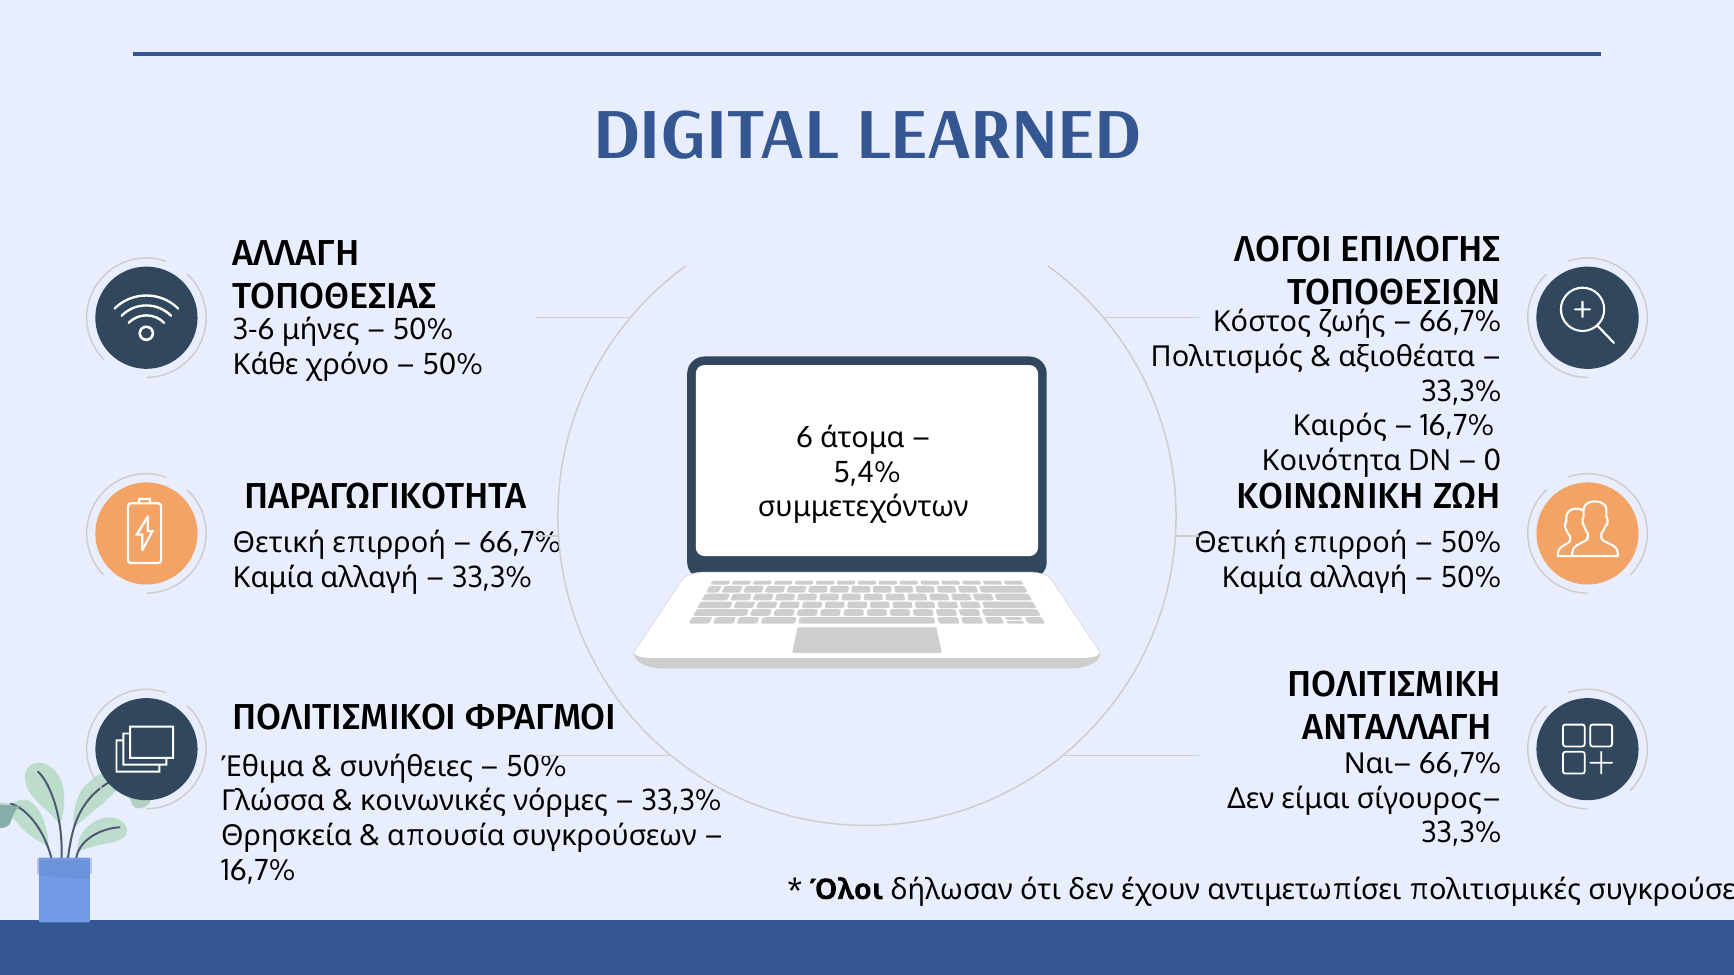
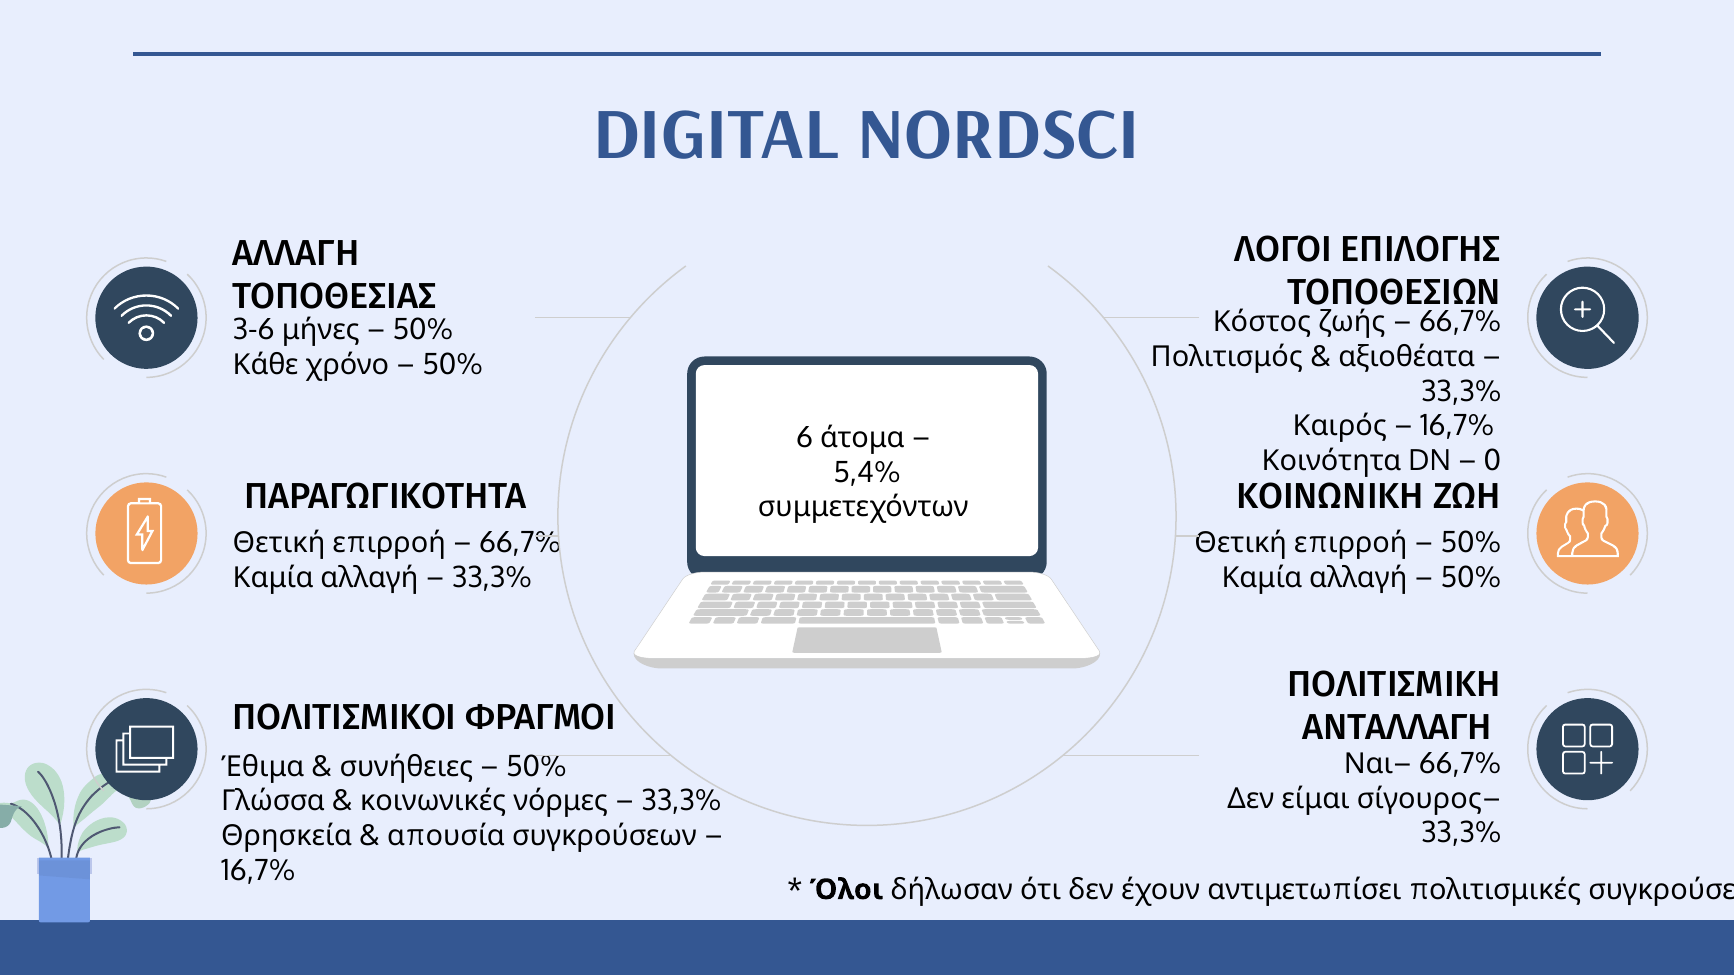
LEARNED: LEARNED -> NORDSCI (999, 135)
